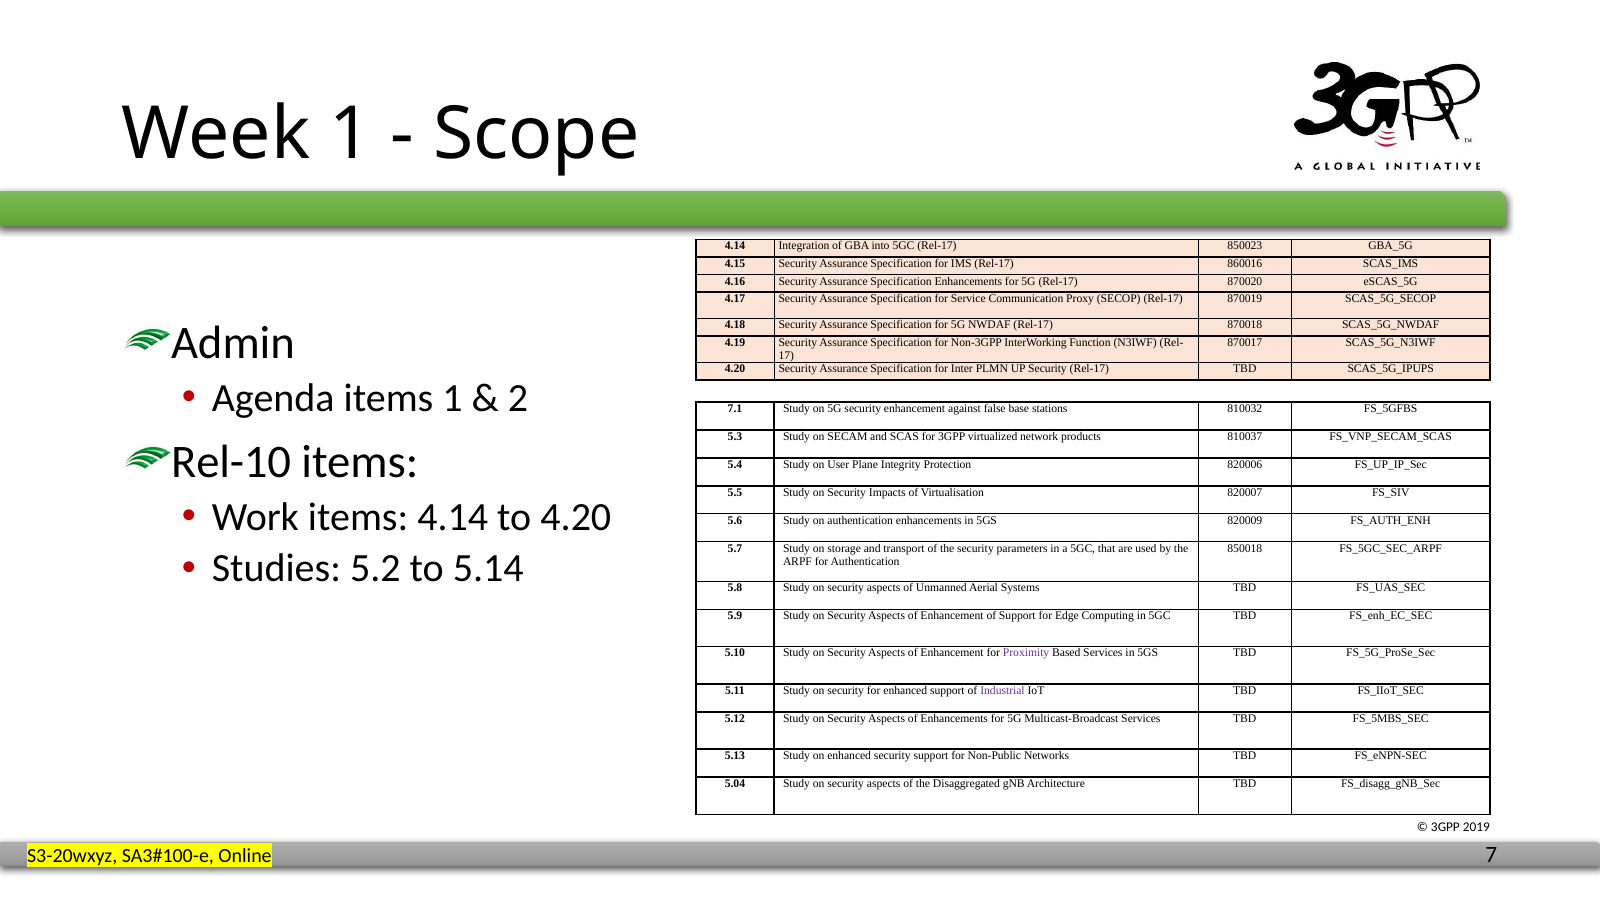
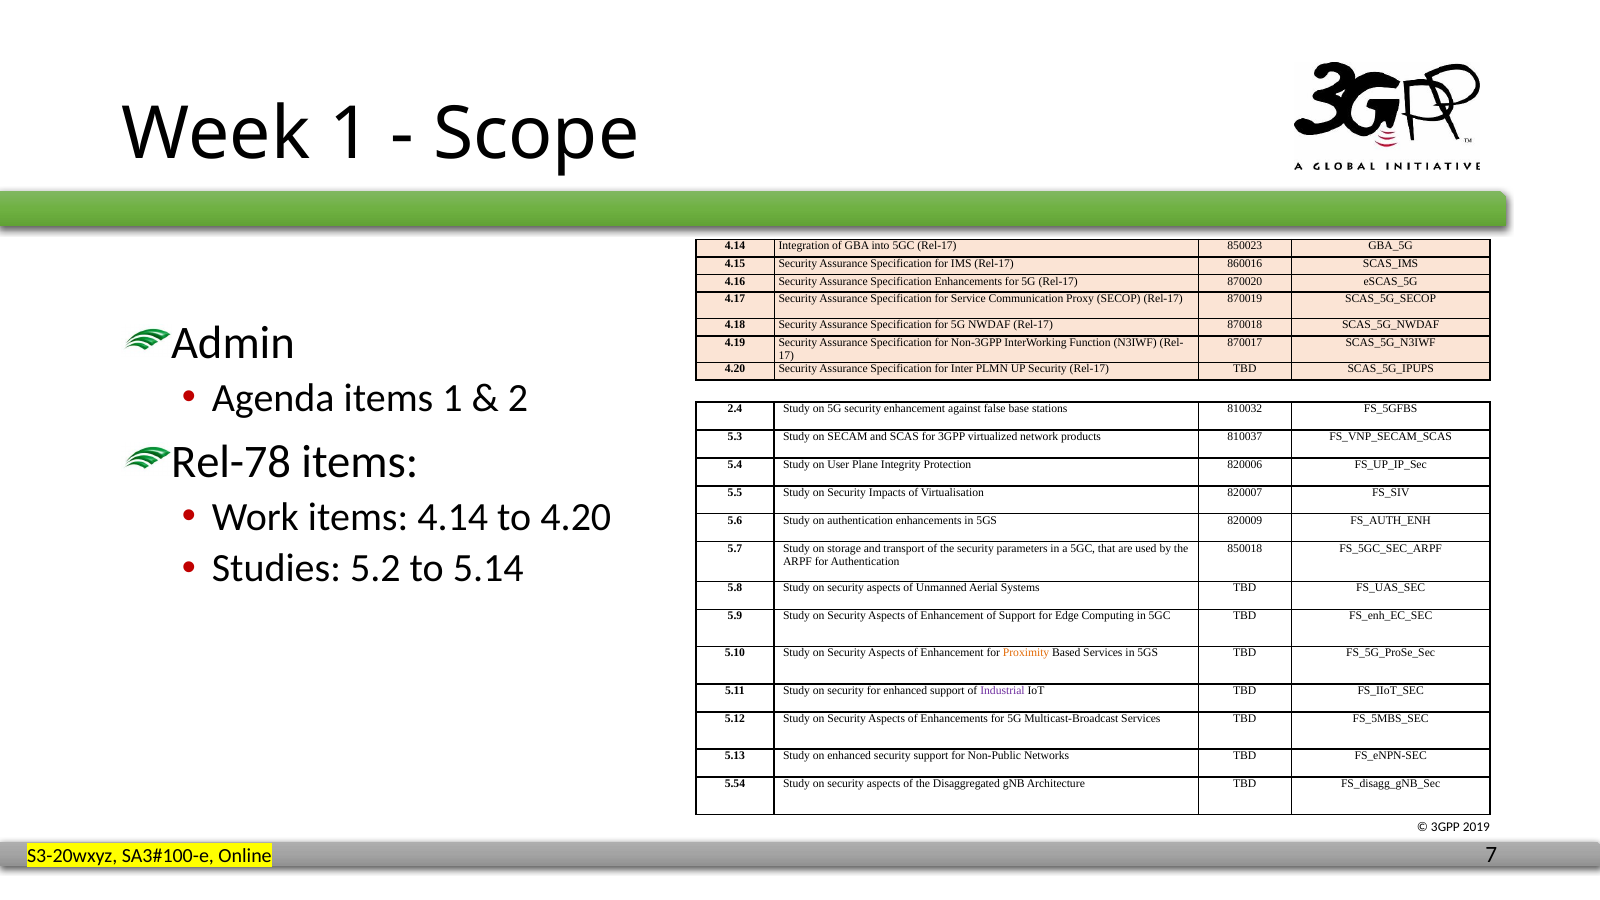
7.1: 7.1 -> 2.4 (735, 408)
Rel-10: Rel-10 -> Rel-78 (231, 462)
Proximity colour: purple -> orange (1026, 653)
5.04: 5.04 -> 5.54 (735, 784)
